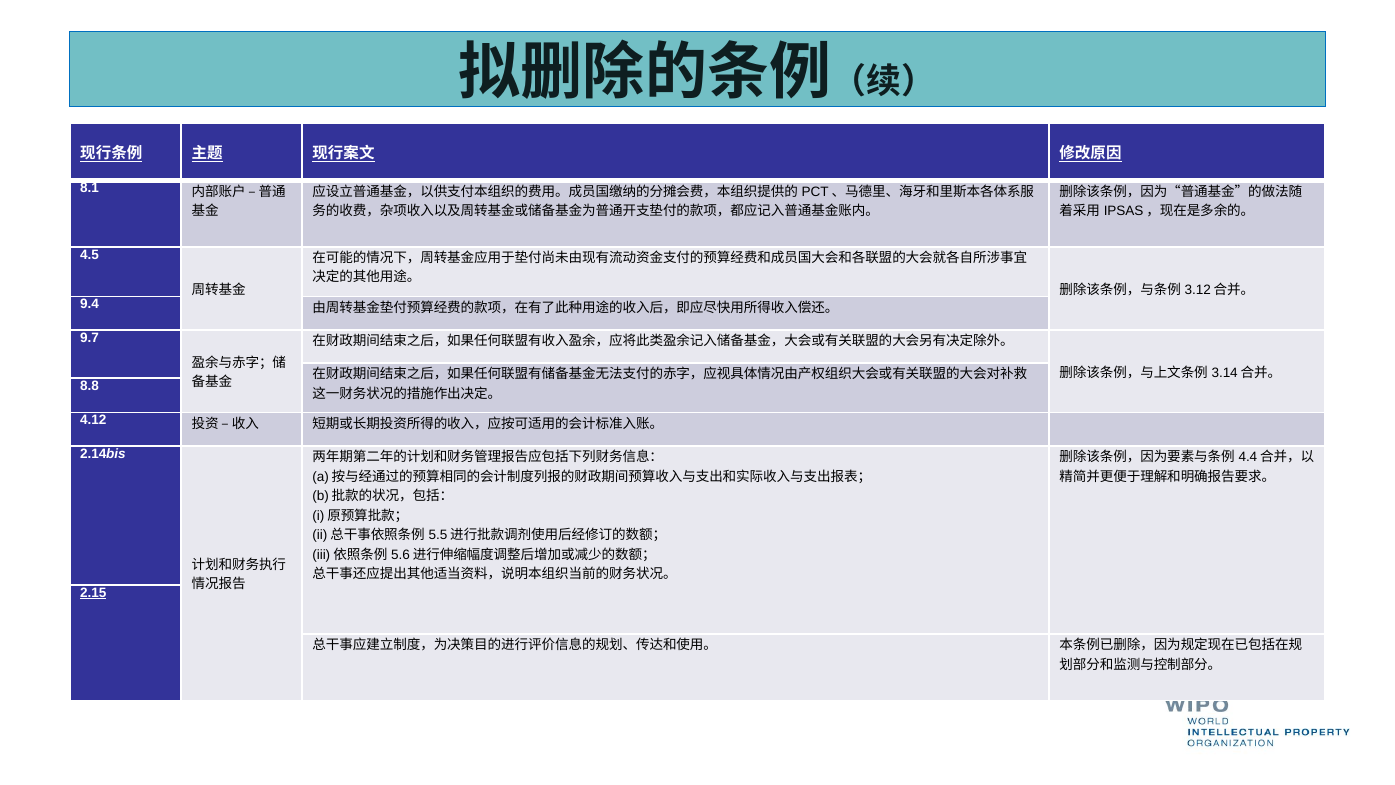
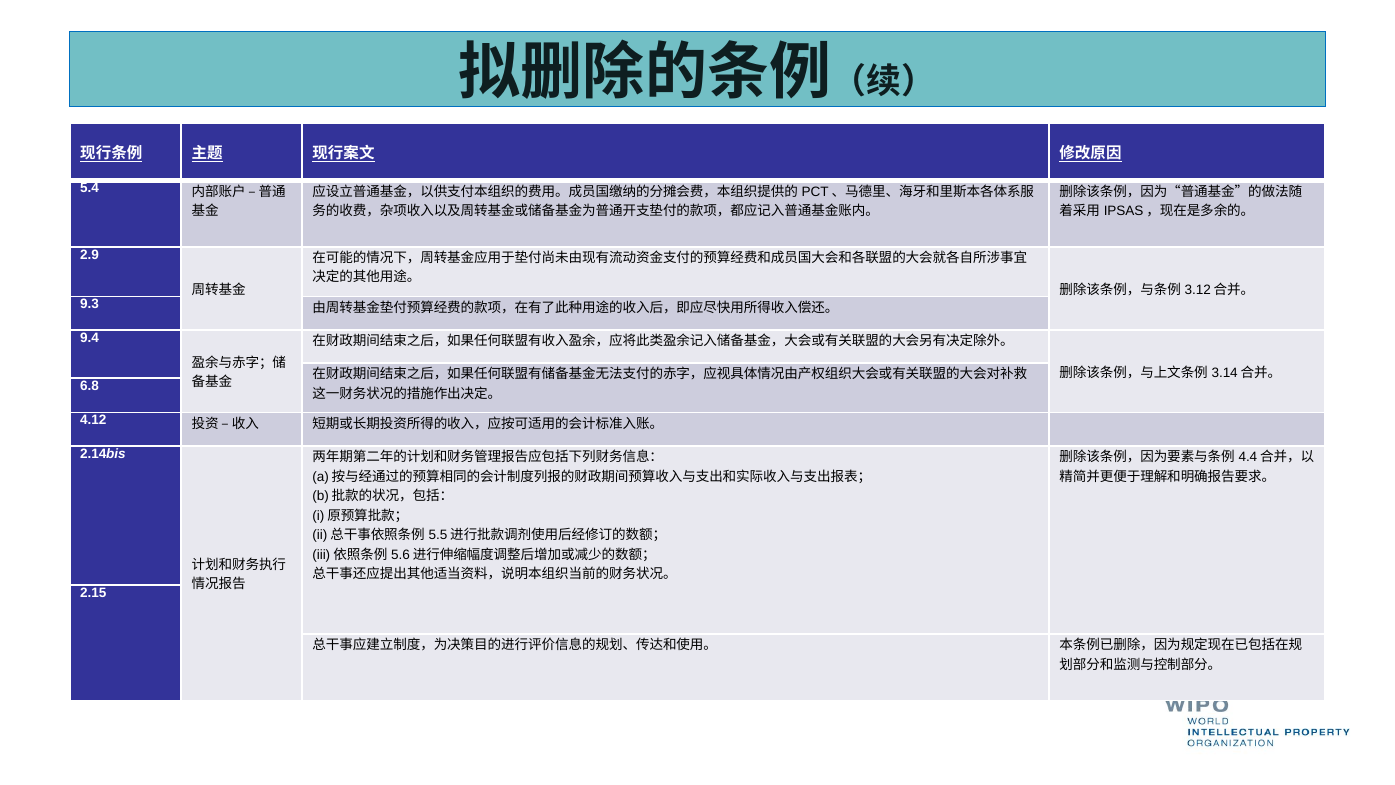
8.1: 8.1 -> 5.4 (90, 188)
4.5: 4.5 -> 2.9 (90, 255)
9.4: 9.4 -> 9.3 (90, 304)
9.7: 9.7 -> 9.4 (90, 337)
8.8: 8.8 -> 6.8 (90, 386)
2.15 underline: present -> none (93, 592)
